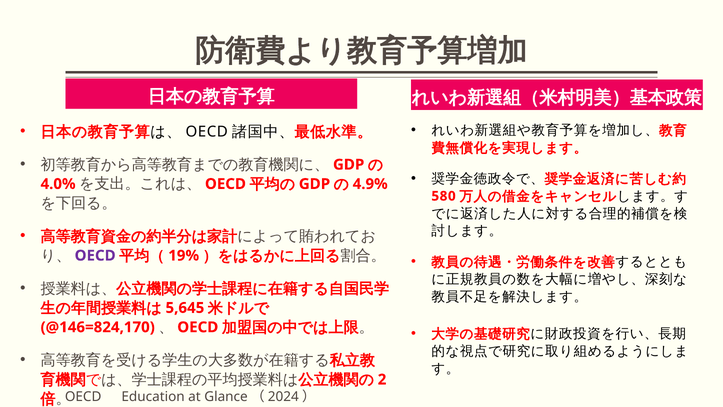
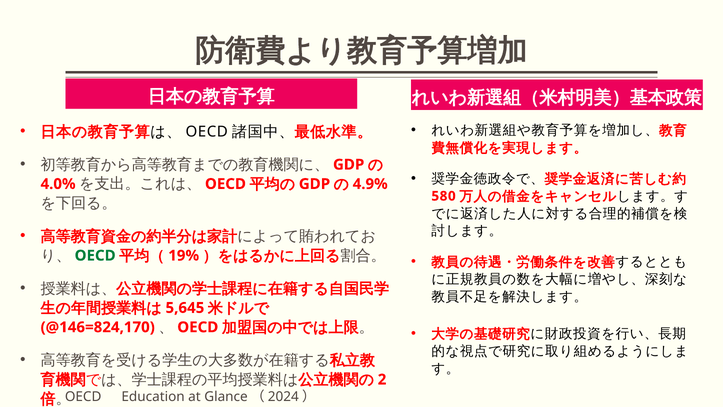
OECD colour: purple -> green (95, 255)
